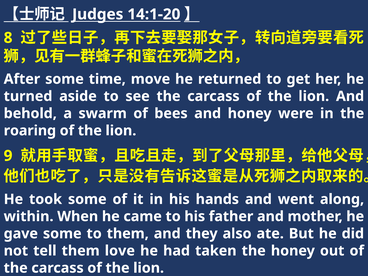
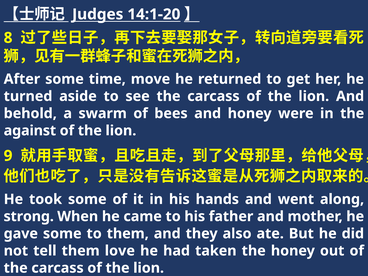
roaring: roaring -> against (30, 131)
within: within -> strong (29, 216)
